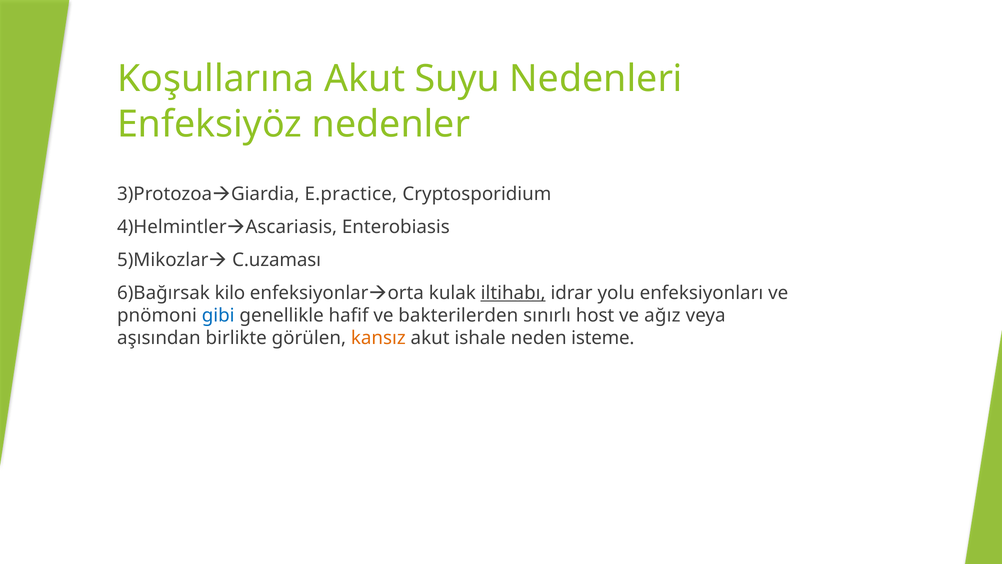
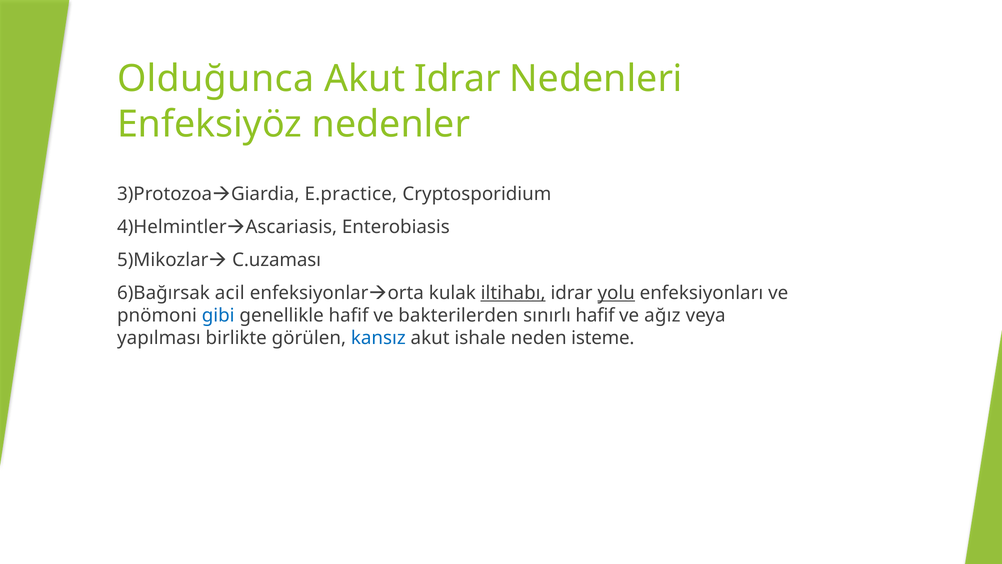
Koşullarına: Koşullarına -> Olduğunca (216, 79)
Akut Suyu: Suyu -> Idrar (457, 79)
kilo: kilo -> acil (230, 293)
yolu underline: none -> present (616, 293)
sınırlı host: host -> hafif (595, 315)
aşısından: aşısından -> yapılması (159, 338)
kansız colour: orange -> blue (378, 338)
